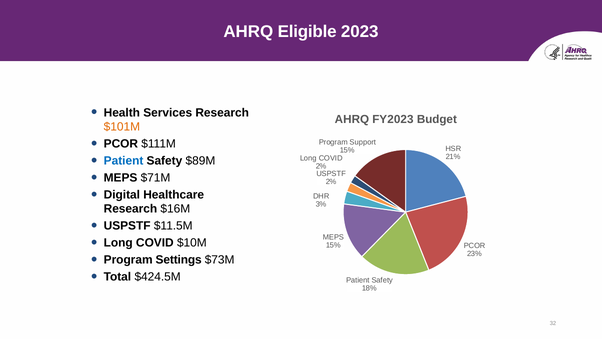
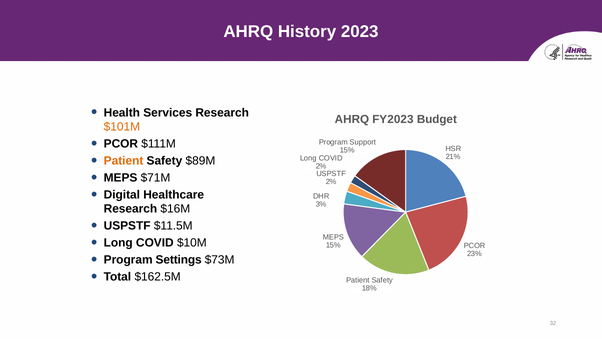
Eligible: Eligible -> History (307, 31)
Patient colour: blue -> orange (124, 161)
$424.5M: $424.5M -> $162.5M (158, 276)
